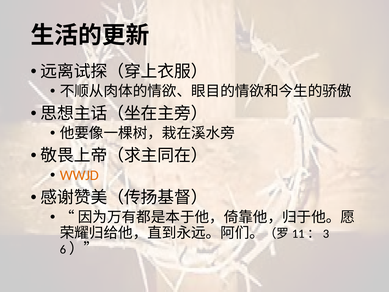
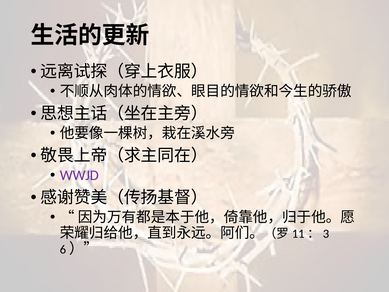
WWJD colour: orange -> purple (79, 175)
